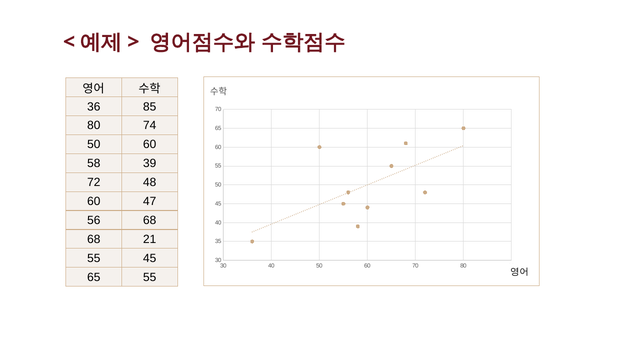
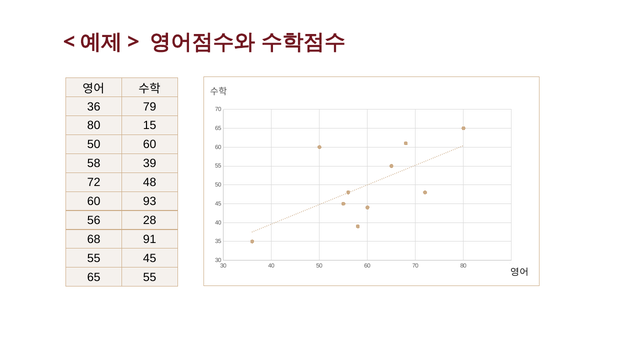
85: 85 -> 79 (150, 107)
74: 74 -> 15 (150, 126)
47: 47 -> 93 (150, 201)
56 68: 68 -> 28 (150, 220)
21: 21 -> 91 (150, 239)
